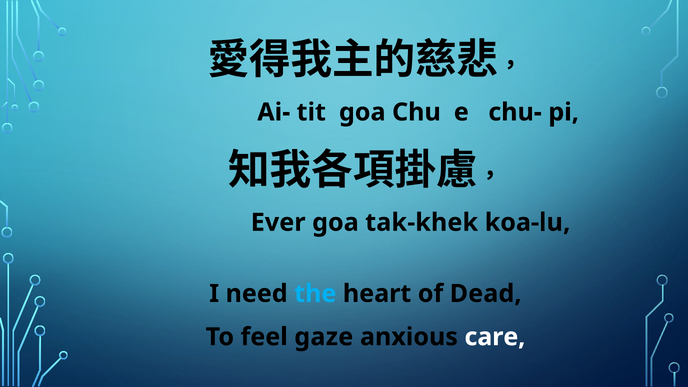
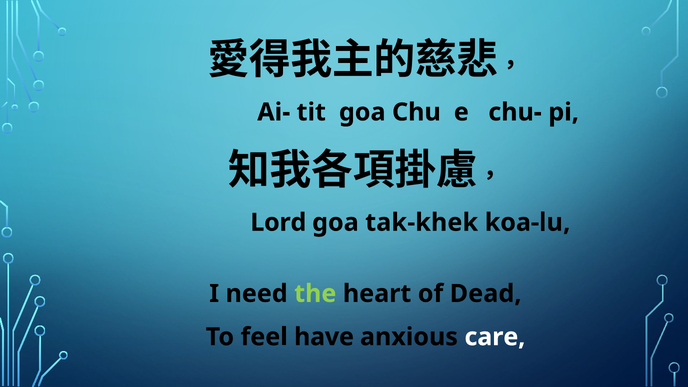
Ever: Ever -> Lord (278, 222)
the colour: light blue -> light green (315, 294)
gaze: gaze -> have (324, 337)
